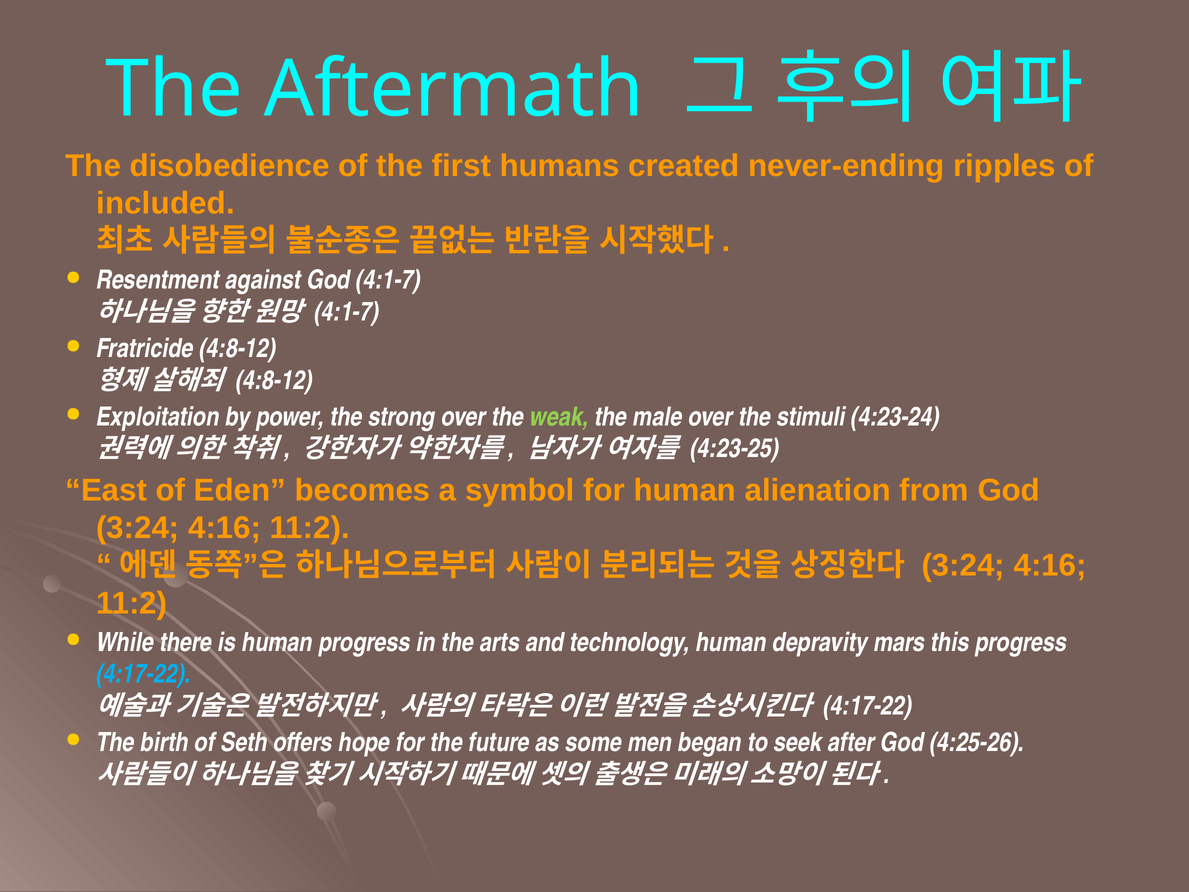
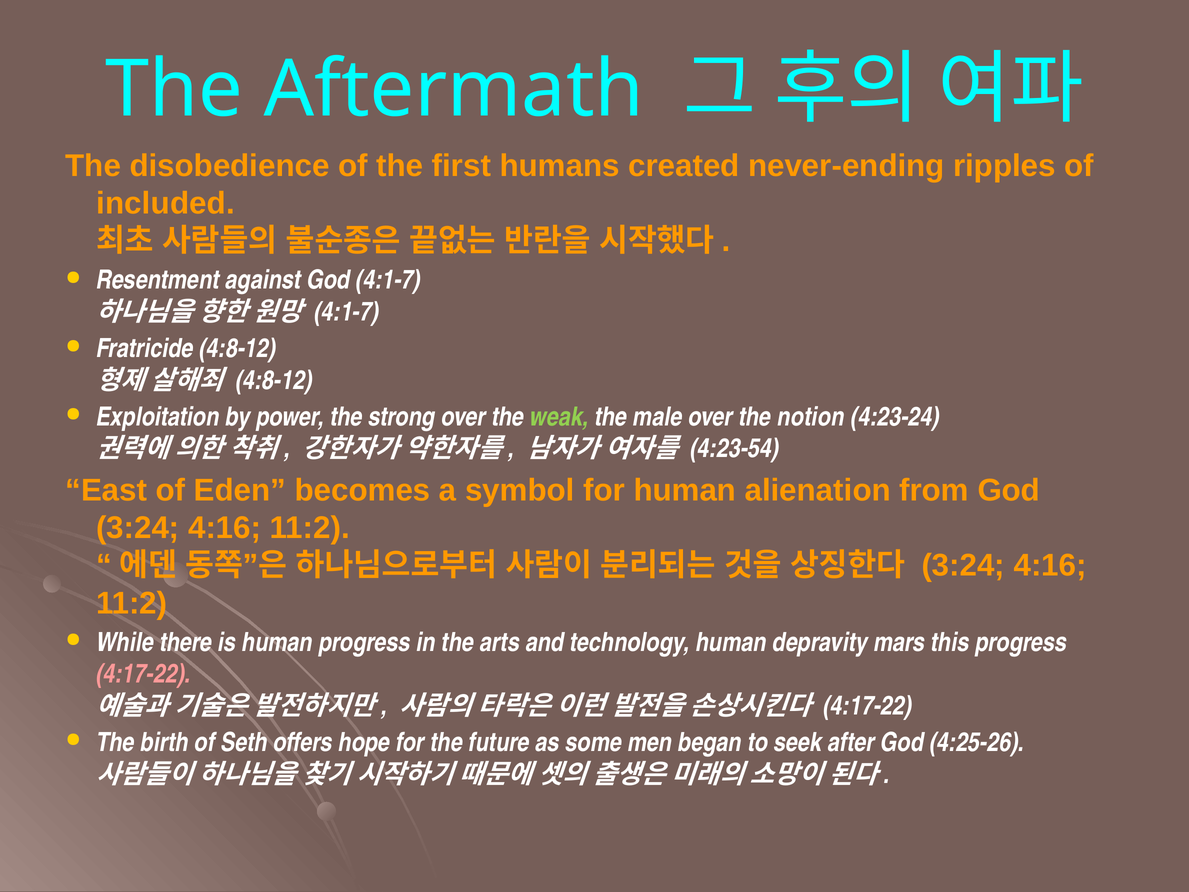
stimuli: stimuli -> notion (811, 417)
4:23-25: 4:23-25 -> 4:23-54 (735, 449)
4:17-22 colour: light blue -> pink (143, 674)
